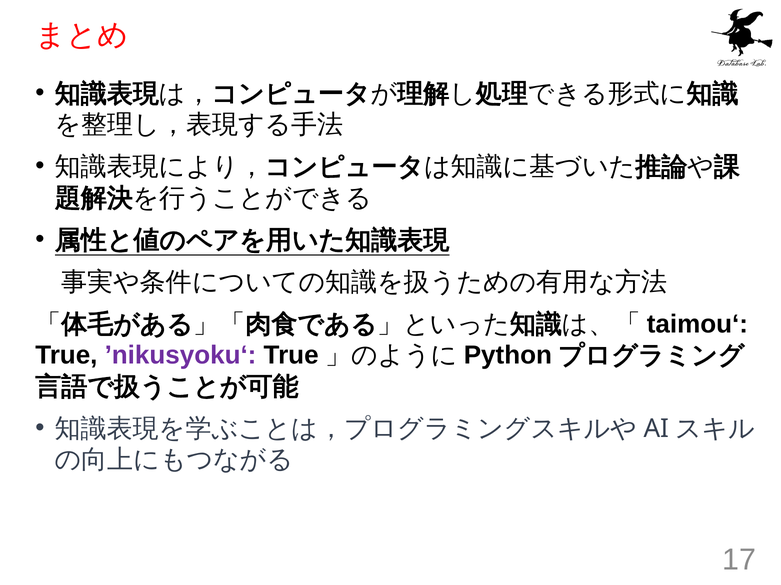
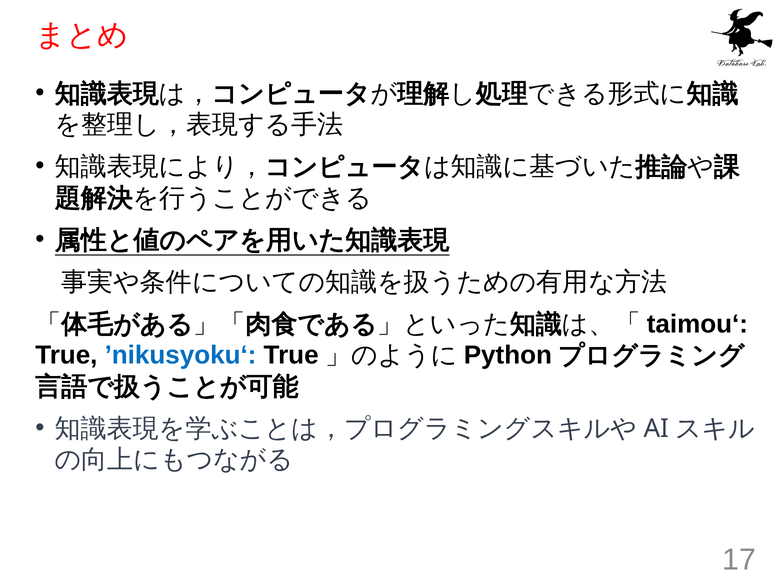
’nikusyoku‘ colour: purple -> blue (181, 356)
